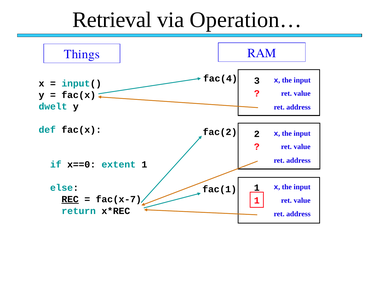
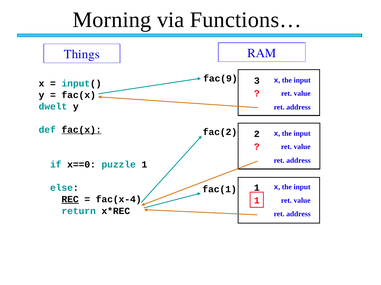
Retrieval: Retrieval -> Morning (112, 20)
Operation…: Operation… -> Functions… (246, 20)
fac(4: fac(4 -> fac(9 (220, 79)
fac(x underline: none -> present (82, 130)
extent: extent -> puzzle (119, 165)
fac(x-7: fac(x-7 -> fac(x-4 (119, 200)
